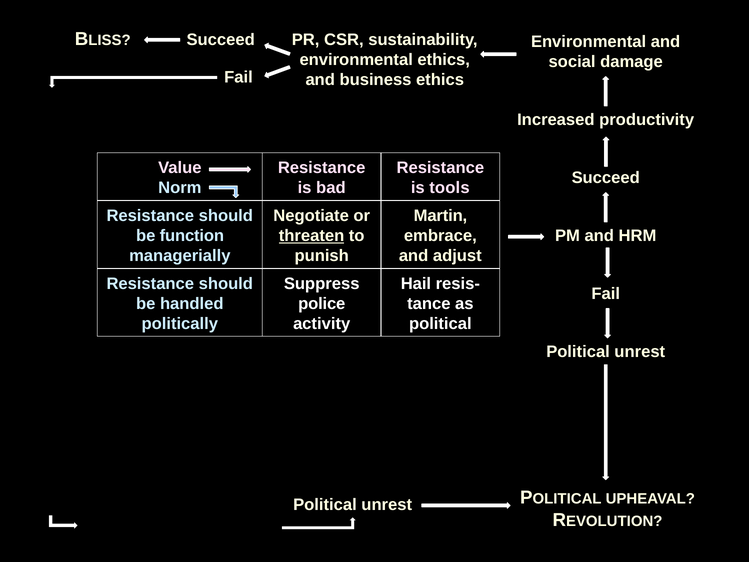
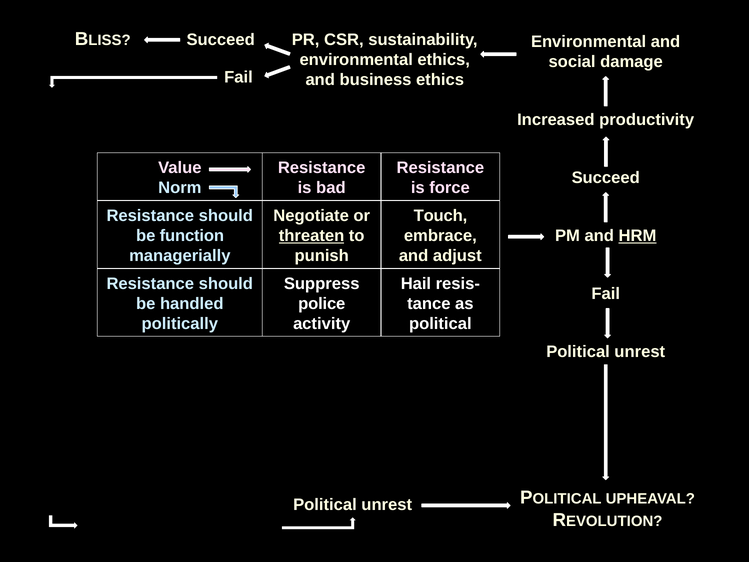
tools: tools -> force (450, 188)
Martin: Martin -> Touch (440, 215)
HRM underline: none -> present (637, 236)
